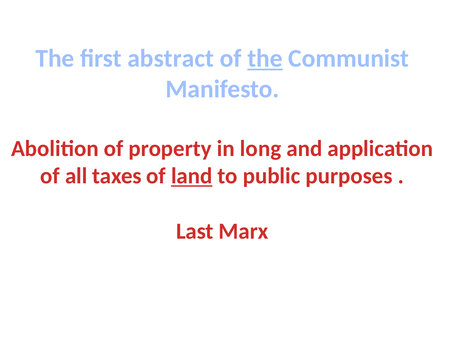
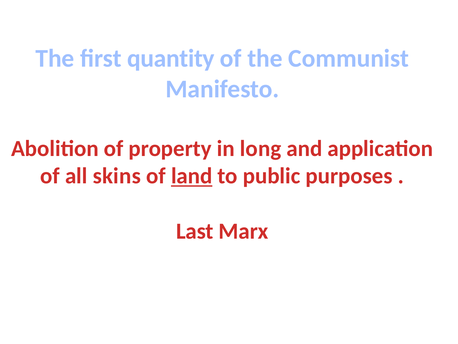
abstract: abstract -> quantity (171, 58)
the underline: present -> none (265, 58)
taxes: taxes -> skins (117, 176)
